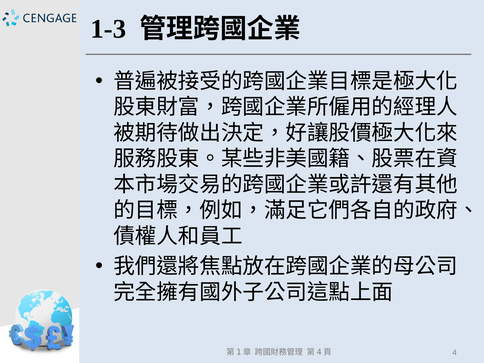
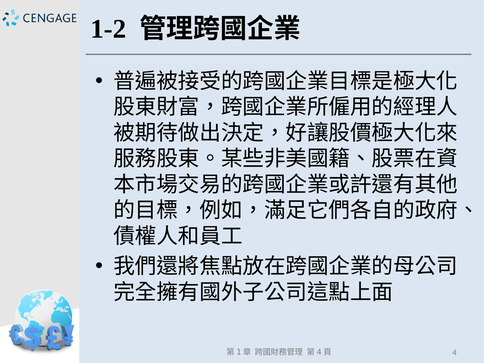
1-3: 1-3 -> 1-2 (108, 29)
